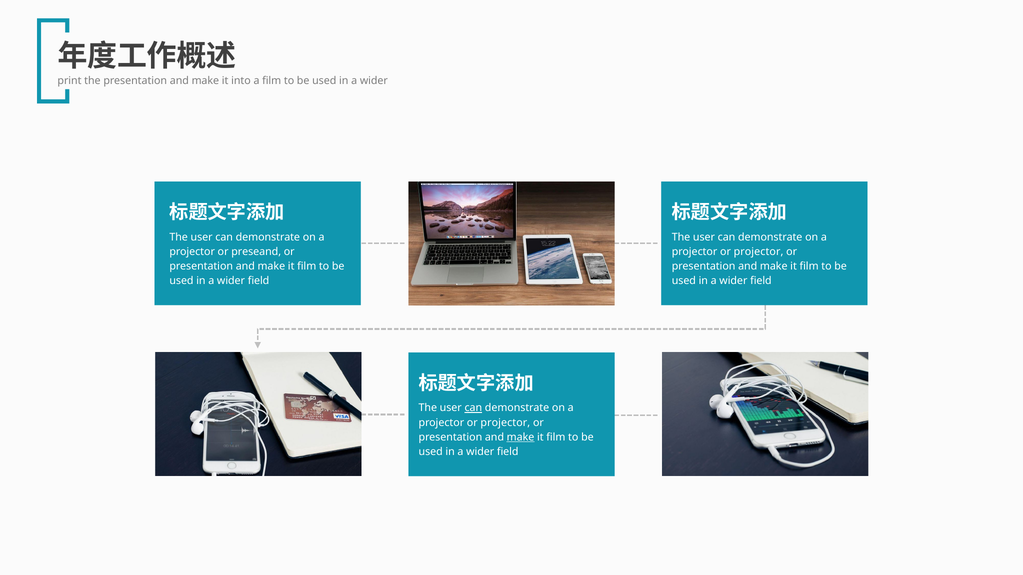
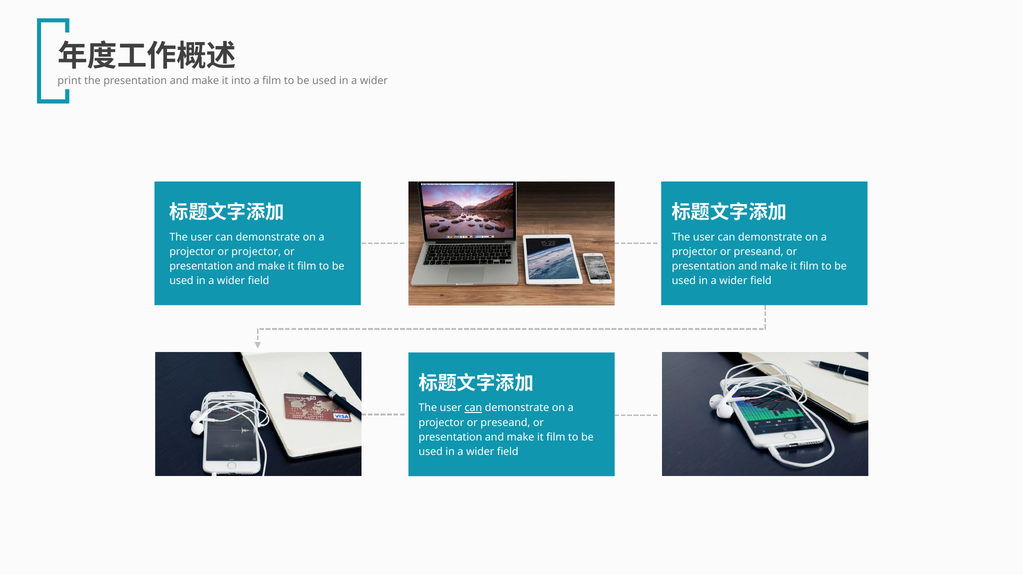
or preseand: preseand -> projector (256, 252)
projector: projector -> preseand (759, 252)
projector: projector -> preseand (505, 423)
make underline: present -> none (521, 437)
